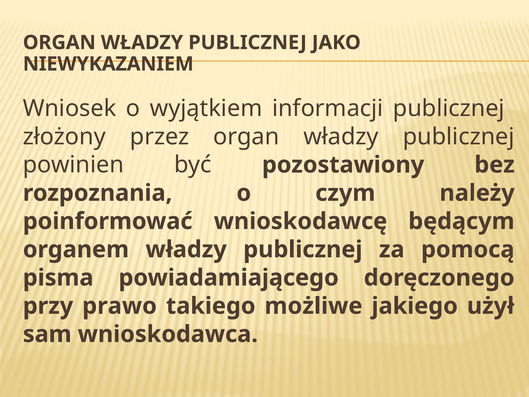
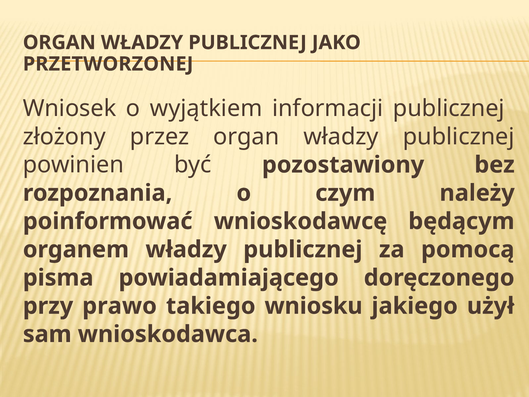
NIEWYKAZANIEM: NIEWYKAZANIEM -> PRZETWORZONEJ (108, 64)
możliwe: możliwe -> wniosku (314, 306)
